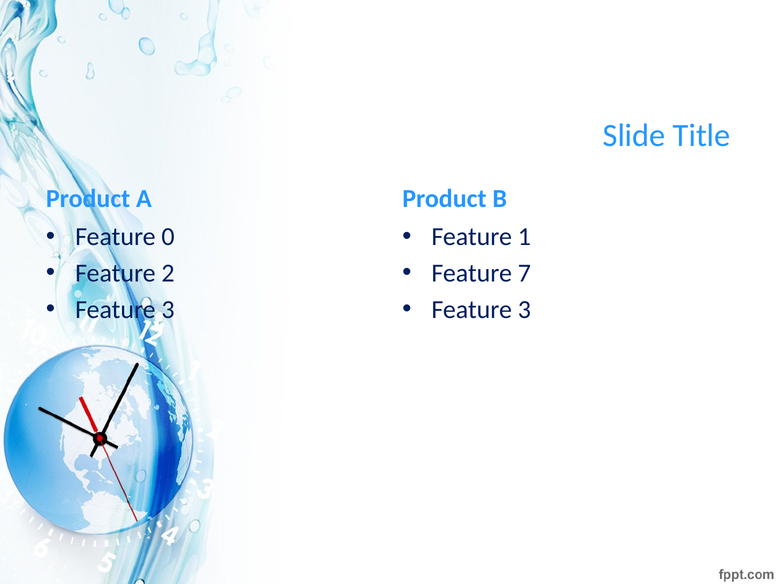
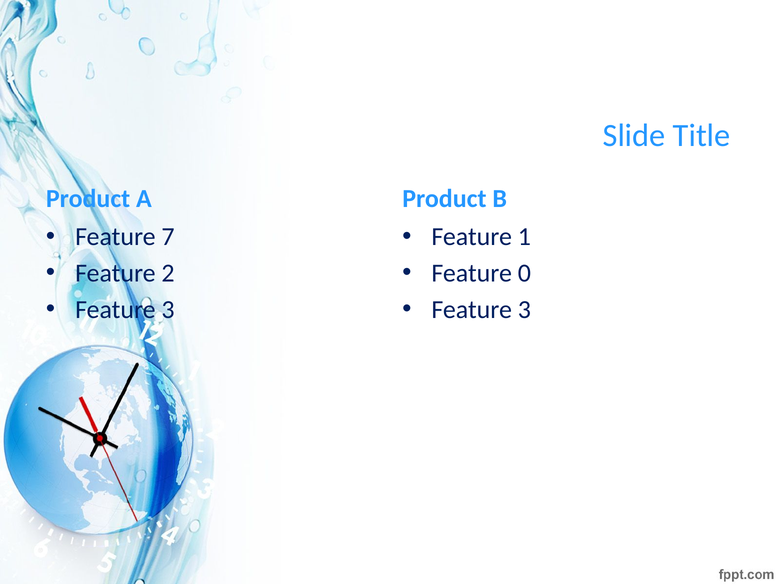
0: 0 -> 7 (168, 237)
7: 7 -> 0 (524, 273)
